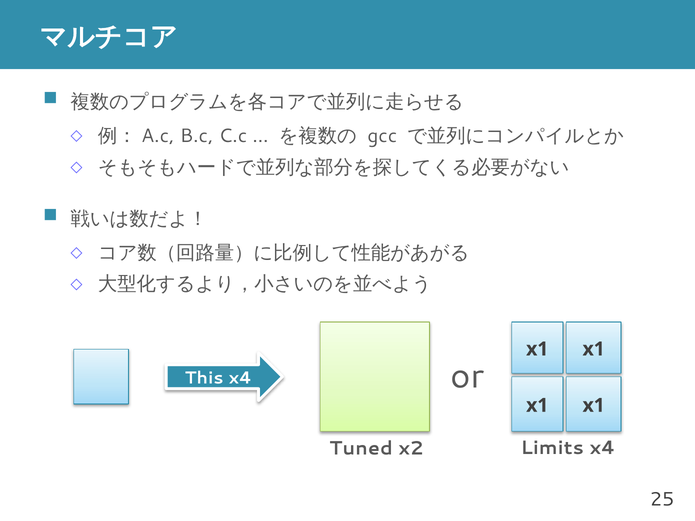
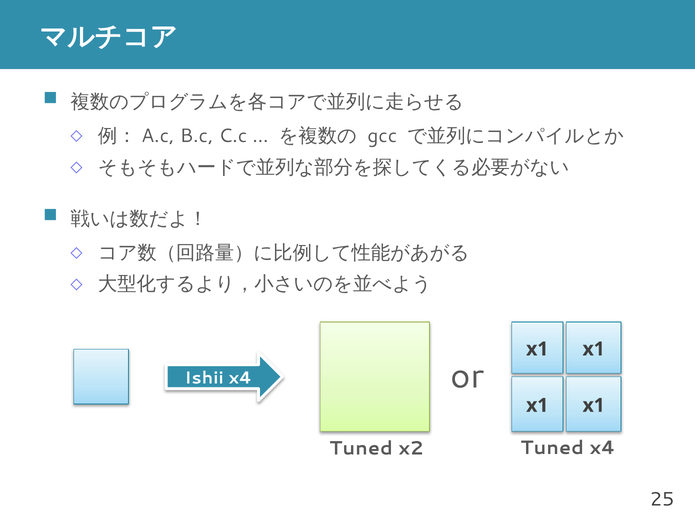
This: This -> Ishii (204, 378)
Limits: Limits -> Tuned (552, 448)
